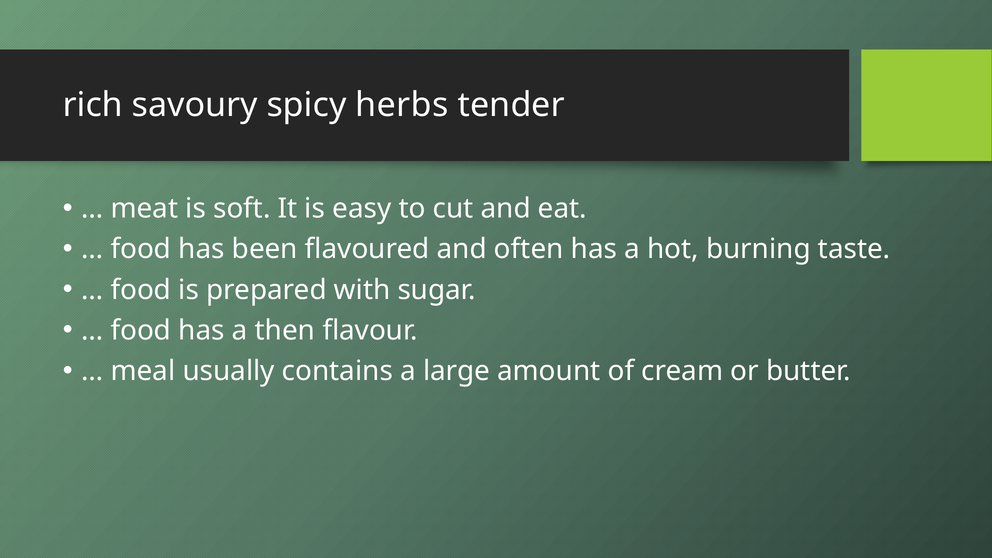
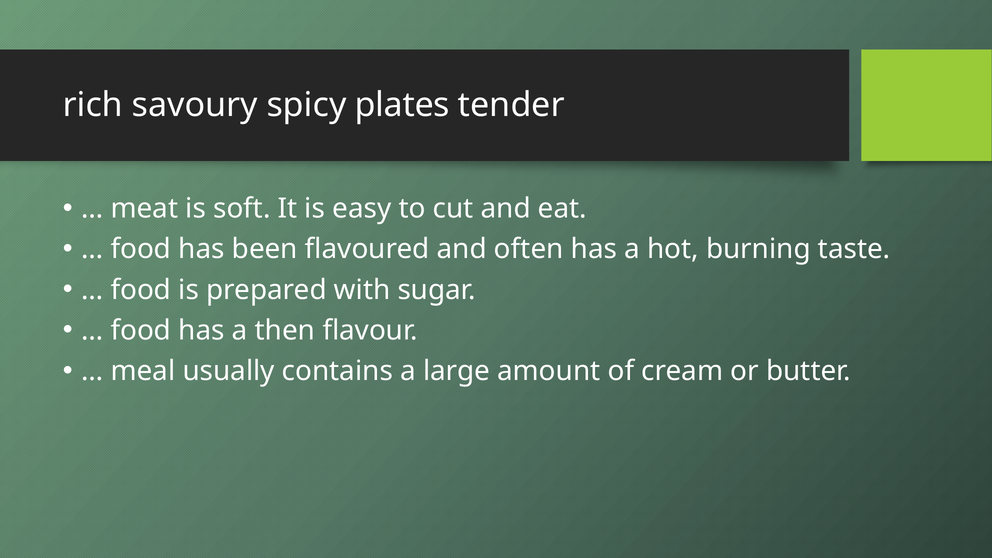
herbs: herbs -> plates (402, 105)
